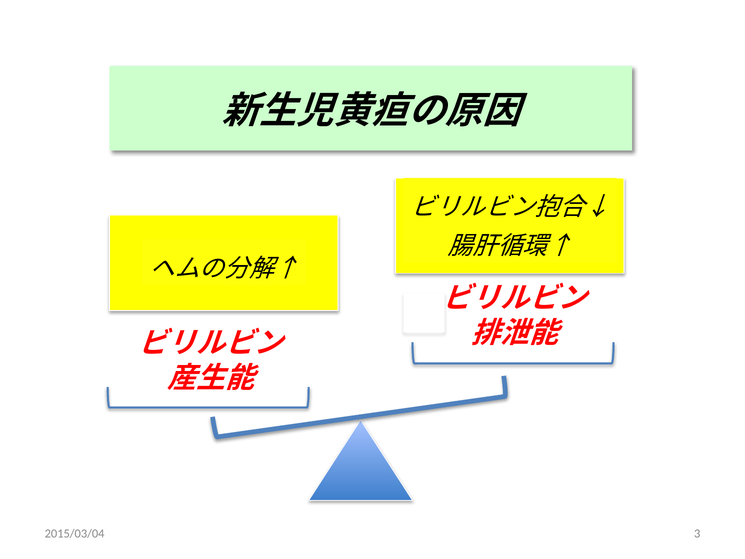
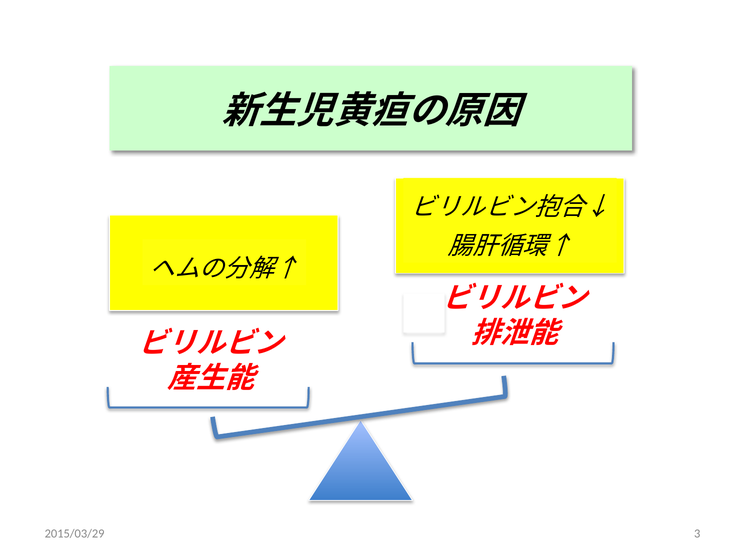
2015/03/04: 2015/03/04 -> 2015/03/29 (75, 534)
